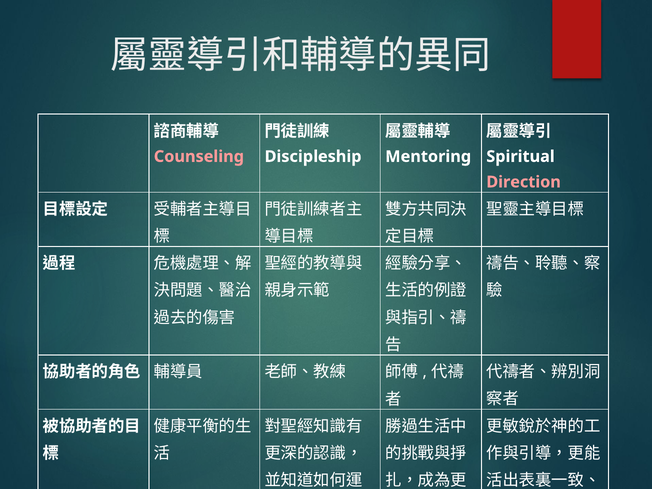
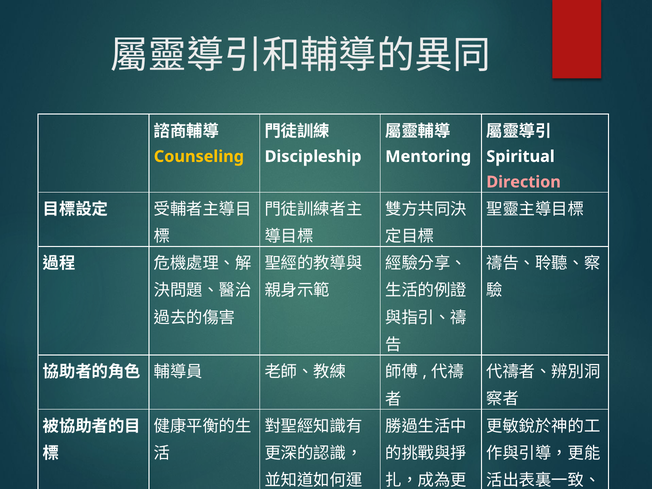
Counseling colour: pink -> yellow (199, 157)
